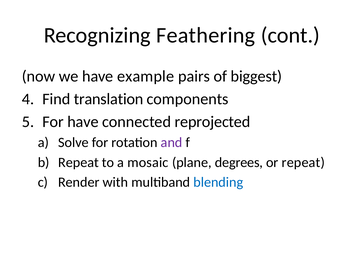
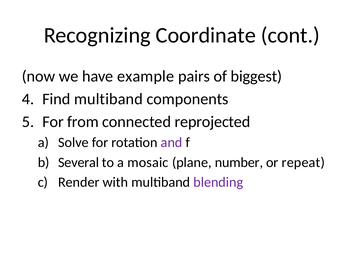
Feathering: Feathering -> Coordinate (206, 35)
Find translation: translation -> multiband (108, 99)
For have: have -> from (83, 122)
Repeat: Repeat -> Several (79, 162)
degrees: degrees -> number (239, 162)
blending colour: blue -> purple (218, 182)
